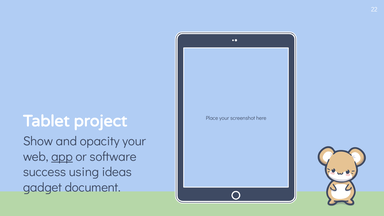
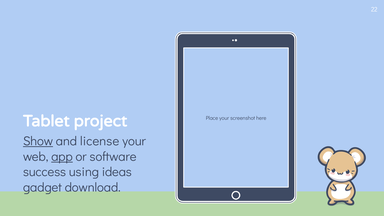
Show underline: none -> present (38, 141)
opacity: opacity -> license (100, 141)
document: document -> download (93, 187)
